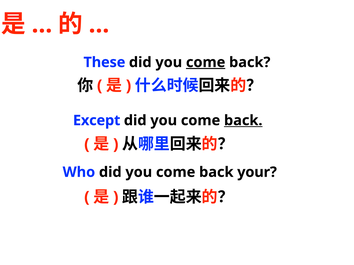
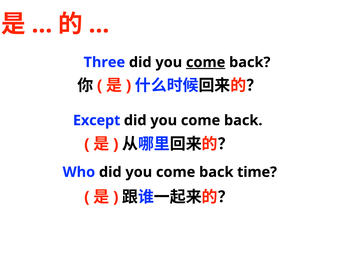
These: These -> Three (104, 62)
back underline: present -> none (243, 121)
your: your -> time (257, 172)
